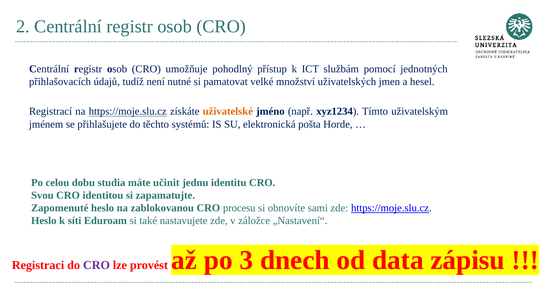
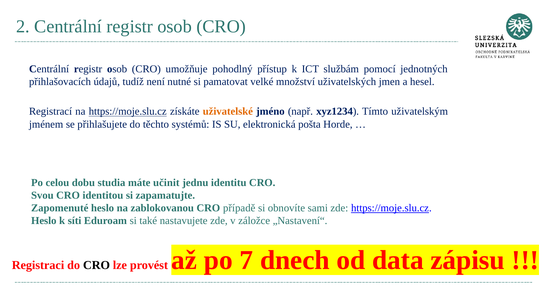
procesu: procesu -> případě (239, 208)
CRO colour: purple -> black (96, 265)
3: 3 -> 7 (246, 260)
